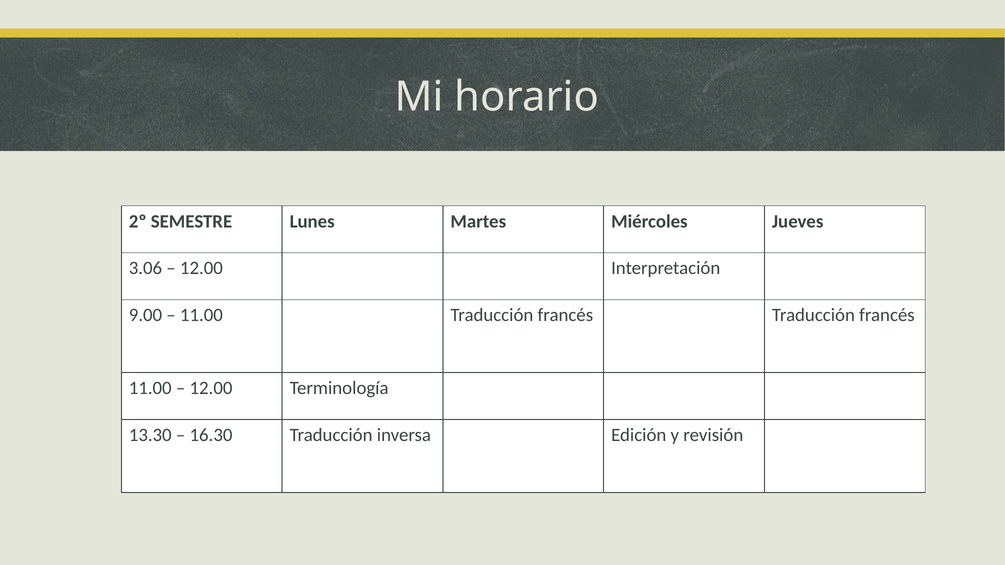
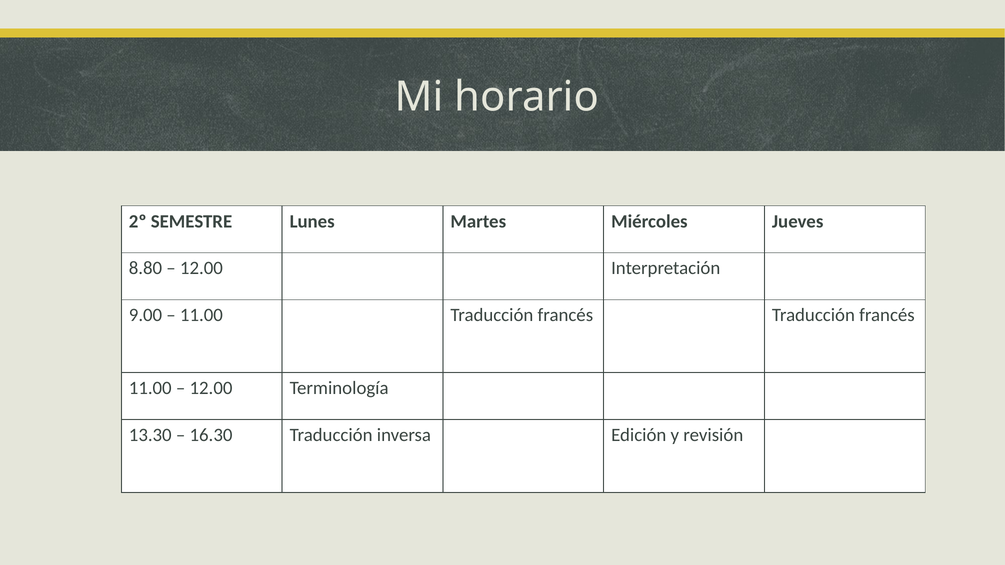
3.06: 3.06 -> 8.80 (145, 268)
